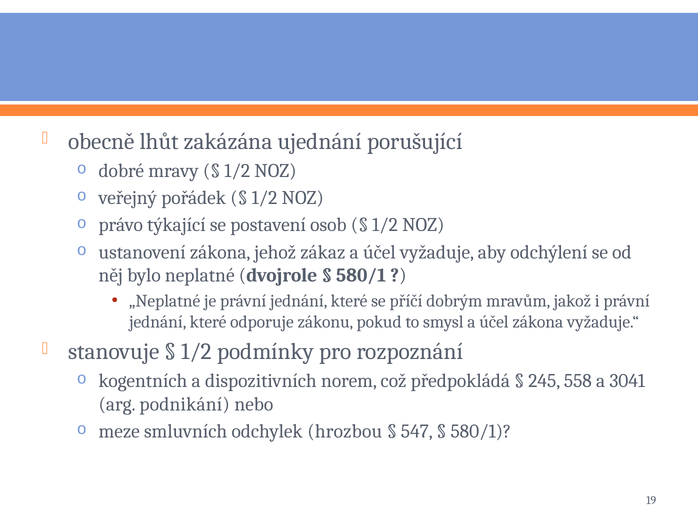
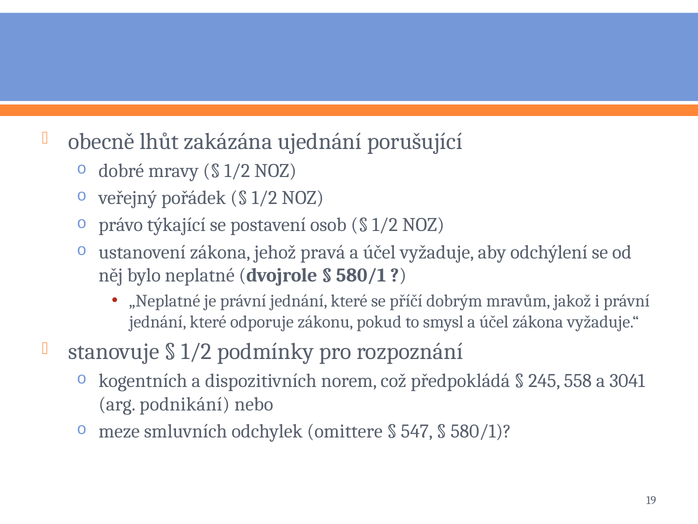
zákaz: zákaz -> pravá (323, 252)
hrozbou: hrozbou -> omittere (345, 431)
